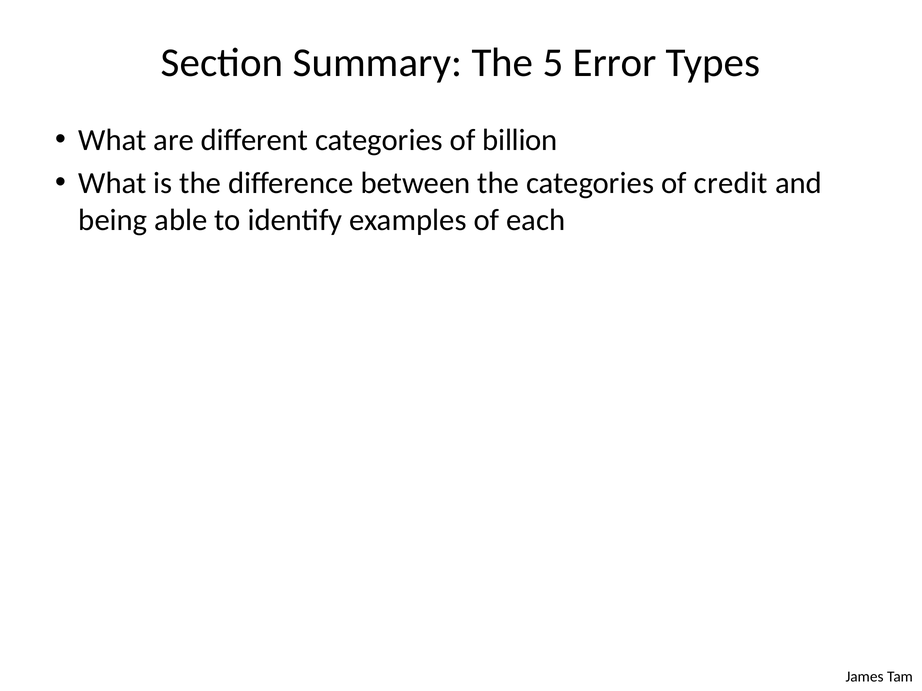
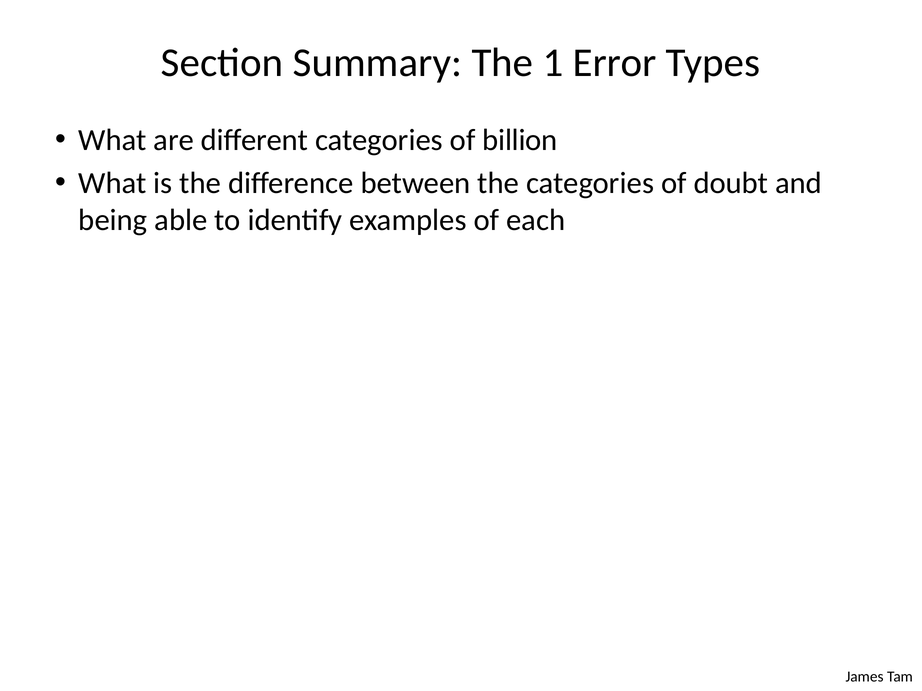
5: 5 -> 1 (553, 63)
credit: credit -> doubt (731, 183)
